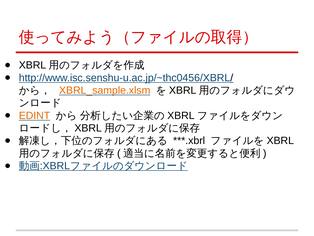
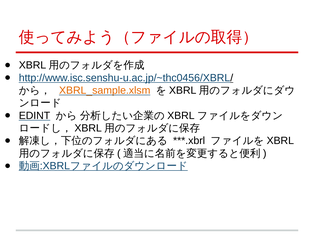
EDINT colour: orange -> black (35, 115)
